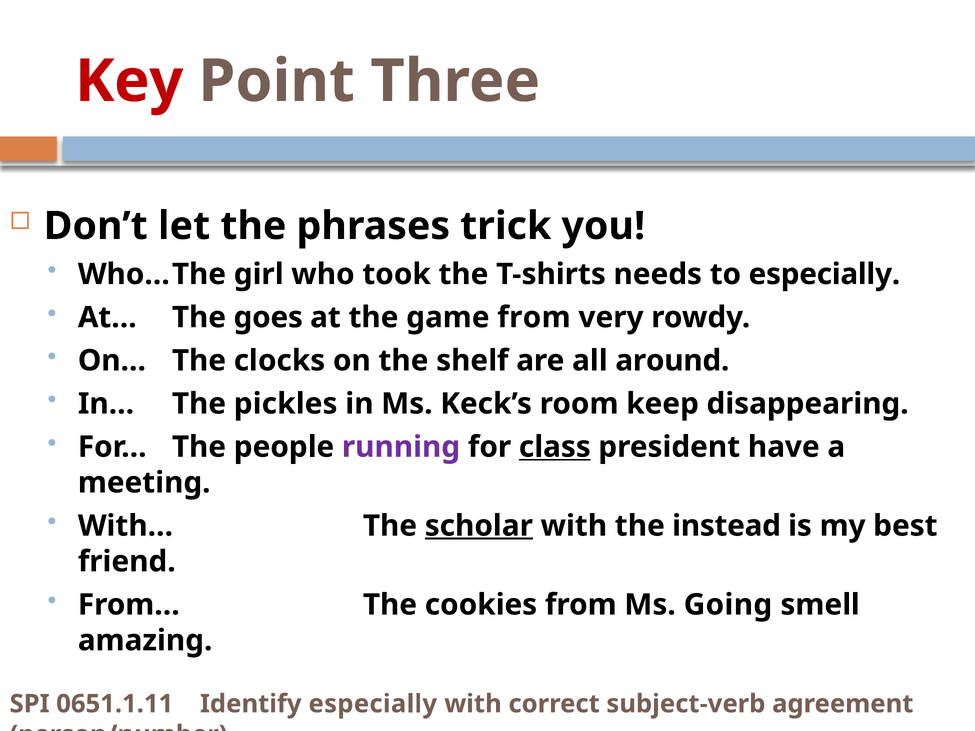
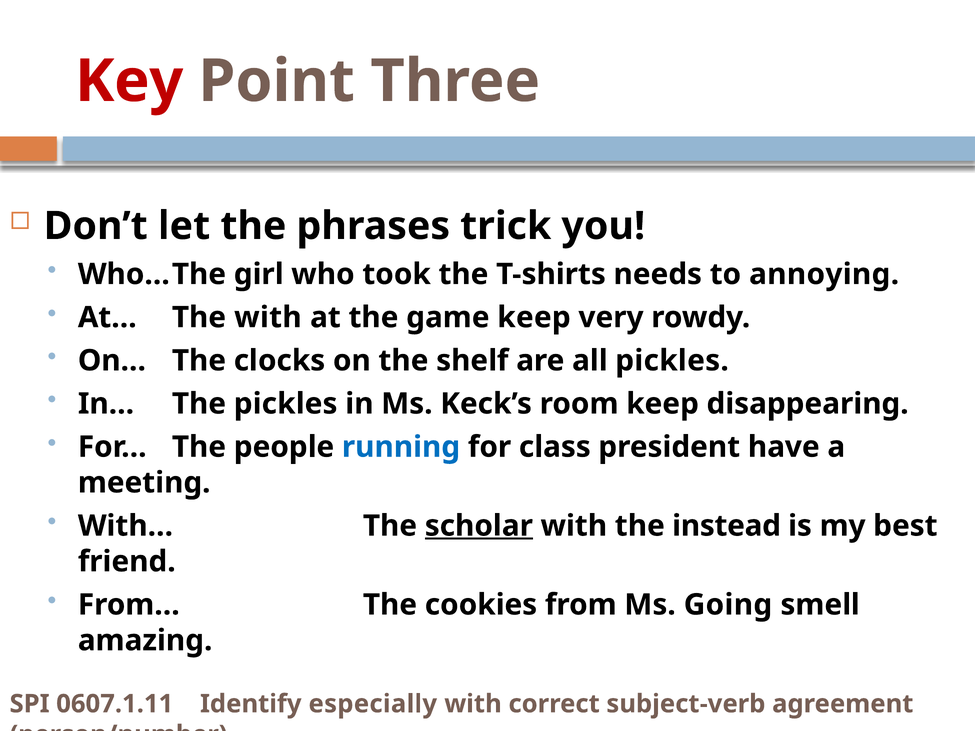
to especially: especially -> annoying (824, 274)
The goes: goes -> with (268, 318)
game from: from -> keep (534, 318)
all around: around -> pickles (672, 361)
running colour: purple -> blue (401, 447)
class underline: present -> none (555, 447)
0651.1.11: 0651.1.11 -> 0607.1.11 (115, 704)
